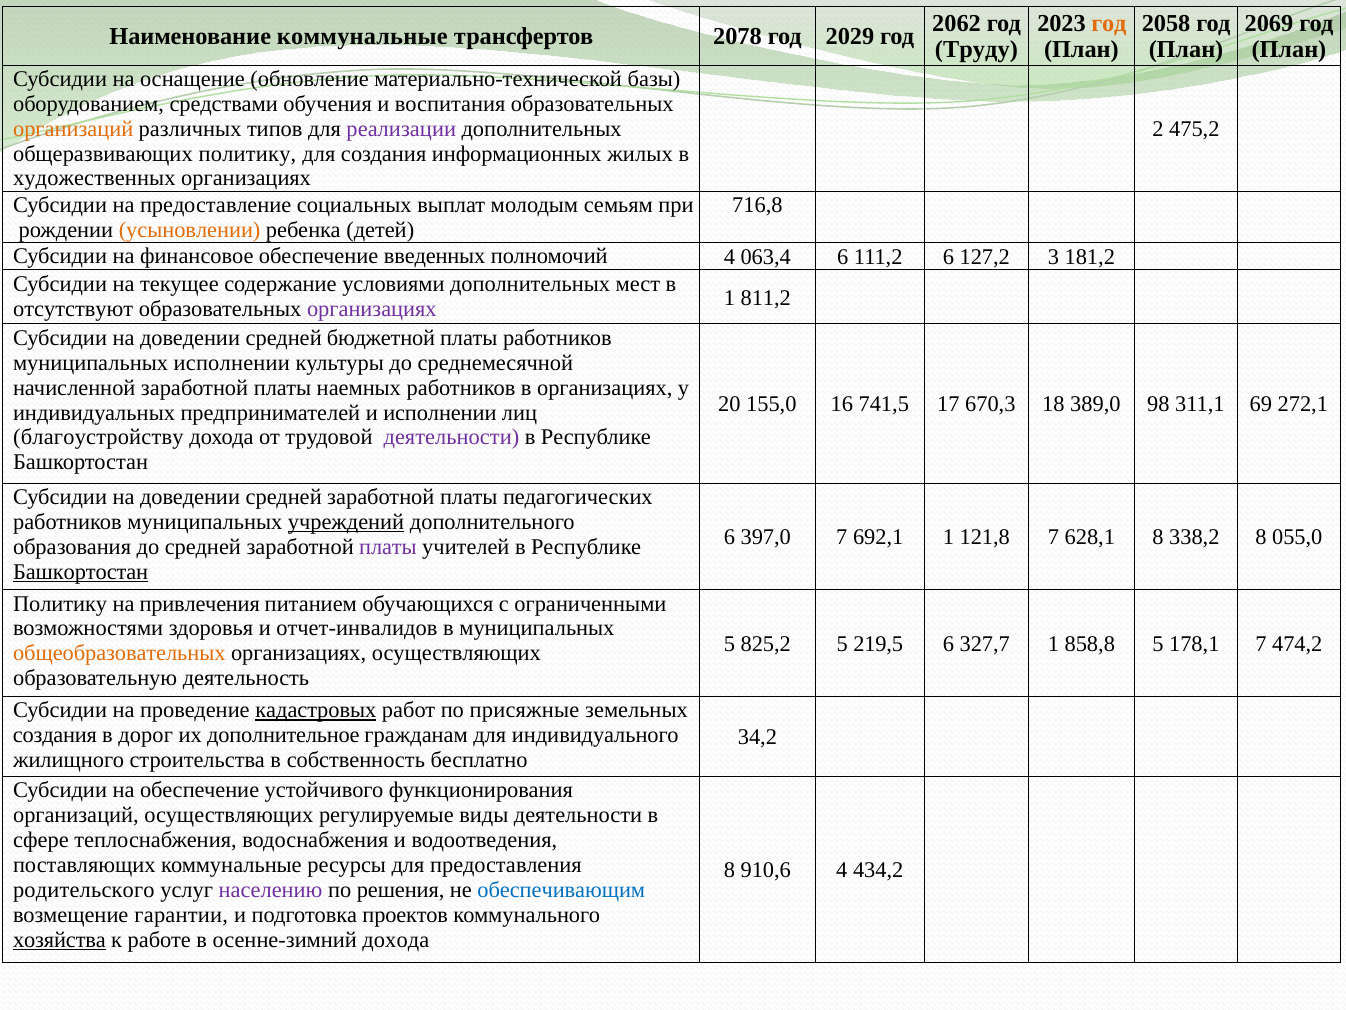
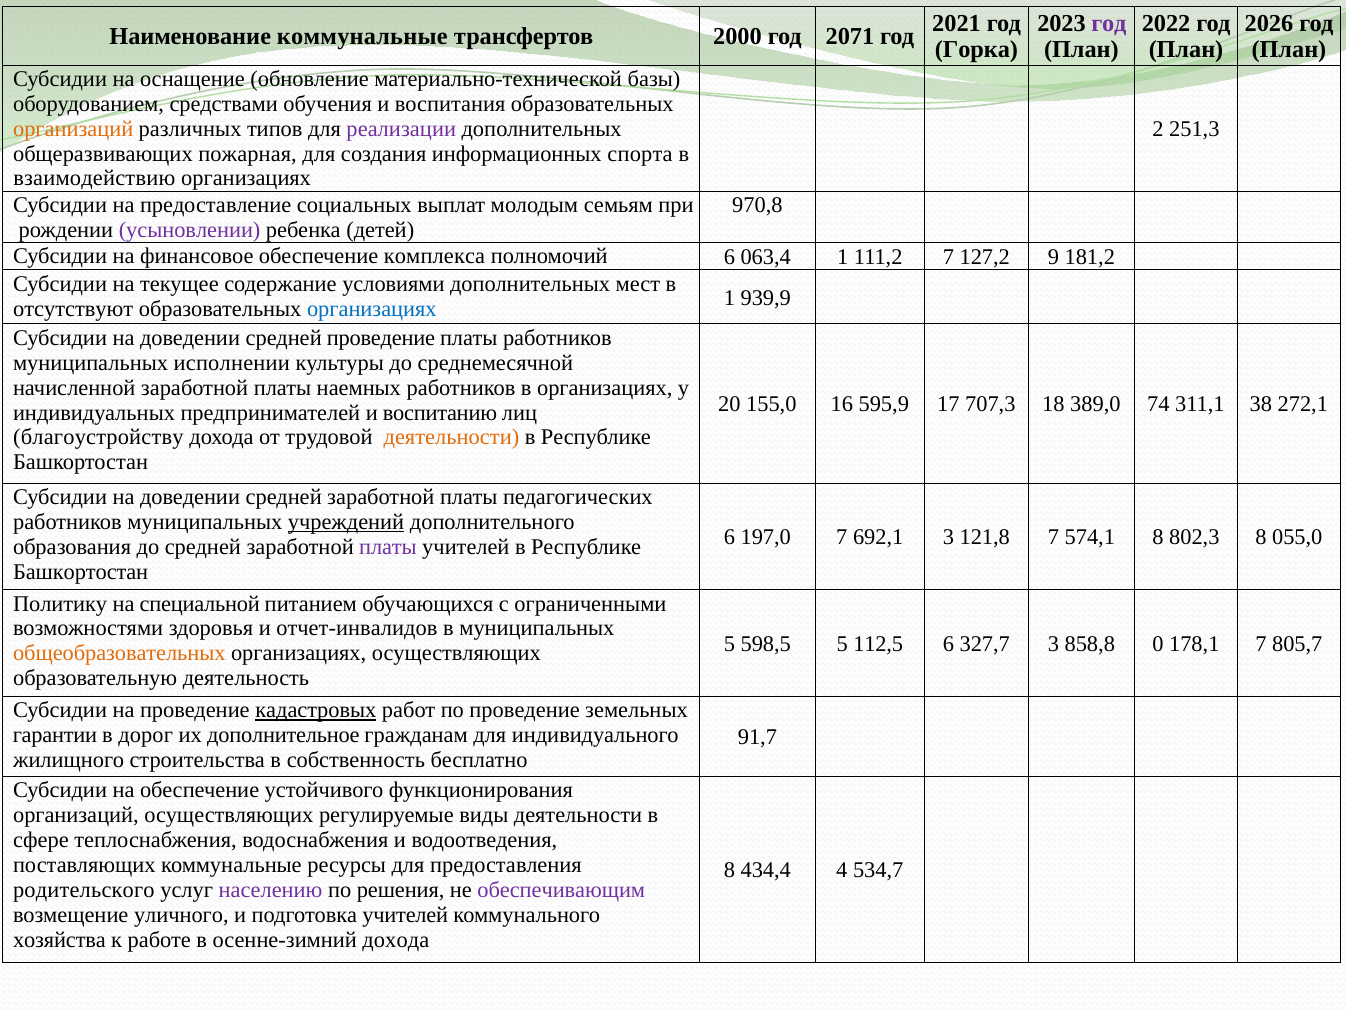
2062: 2062 -> 2021 (957, 23)
год colour: orange -> purple (1109, 23)
2058: 2058 -> 2022 (1166, 23)
2069: 2069 -> 2026 (1269, 23)
2078: 2078 -> 2000 (737, 37)
2029: 2029 -> 2071 (850, 37)
Труду: Труду -> Горка (976, 50)
475,2: 475,2 -> 251,3 (1194, 129)
общеразвивающих политику: политику -> пожарная (248, 154)
жилых: жилых -> спорта (640, 154)
художественных: художественных -> взаимодействию (94, 178)
716,8: 716,8 -> 970,8 (757, 205)
усыновлении colour: orange -> purple (190, 230)
введенных: введенных -> комплекса (434, 256)
полномочий 4: 4 -> 6 (729, 257)
063,4 6: 6 -> 1 (843, 257)
111,2 6: 6 -> 7 (948, 257)
3: 3 -> 9 (1053, 257)
организациях colour: purple -> blue (372, 309)
811,2: 811,2 -> 939,9 (766, 298)
средней бюджетной: бюджетной -> проведение (381, 338)
741,5: 741,5 -> 595,9 (884, 404)
670,3: 670,3 -> 707,3 (990, 404)
98: 98 -> 74 (1158, 404)
69: 69 -> 38 (1261, 404)
и исполнении: исполнении -> воспитанию (440, 412)
деятельности colour: purple -> orange (451, 437)
397,0: 397,0 -> 197,0 (766, 537)
692,1 1: 1 -> 3 (948, 537)
628,1: 628,1 -> 574,1 (1090, 537)
338,2: 338,2 -> 802,3 (1194, 537)
Башкортостан underline: present -> none (81, 572)
привлечения: привлечения -> специальной (200, 603)
825,2: 825,2 -> 598,5 (766, 643)
219,5: 219,5 -> 112,5 (878, 643)
327,7 1: 1 -> 3 (1053, 643)
858,8 5: 5 -> 0 (1158, 643)
474,2: 474,2 -> 805,7 (1297, 643)
по присяжные: присяжные -> проведение (525, 710)
создания: создания -> гарантии (55, 735)
34,2: 34,2 -> 91,7 (757, 737)
910,6: 910,6 -> 434,4 (766, 870)
434,2: 434,2 -> 534,7 (878, 870)
обеспечивающим colour: blue -> purple (561, 890)
гарантии: гарантии -> уличного (181, 915)
подготовка проектов: проектов -> учителей (405, 915)
хозяйства underline: present -> none (59, 940)
